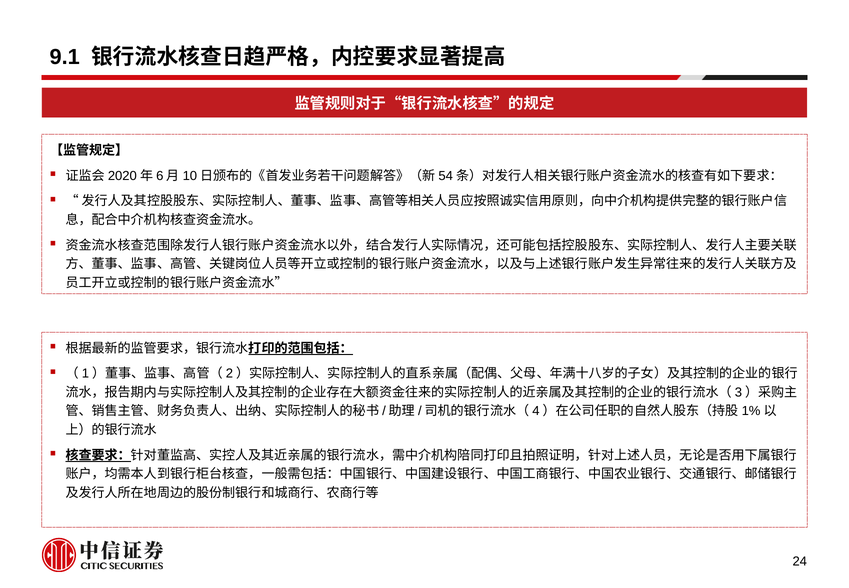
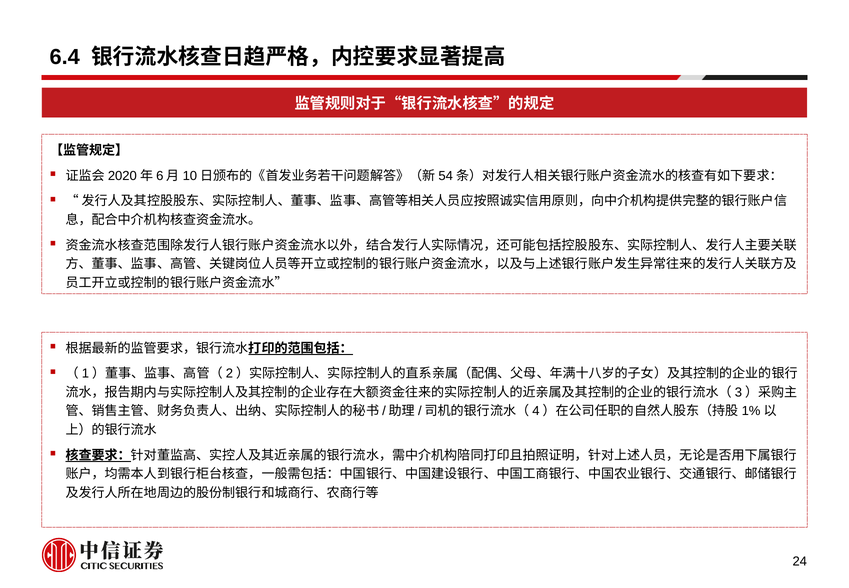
9.1: 9.1 -> 6.4 (65, 57)
